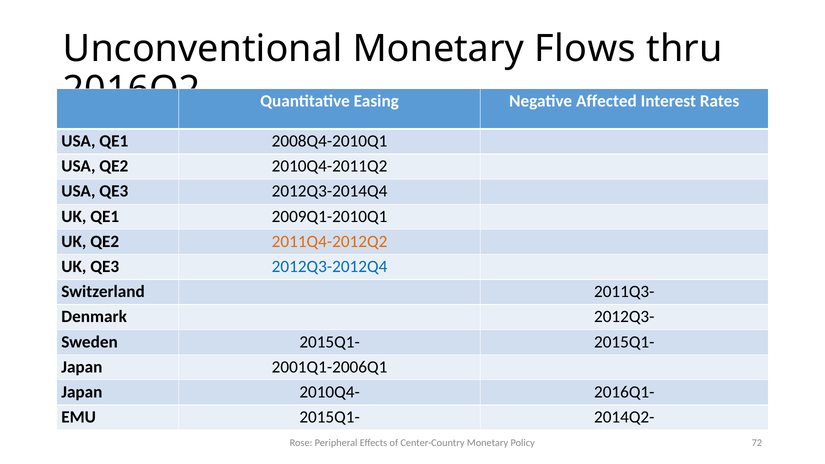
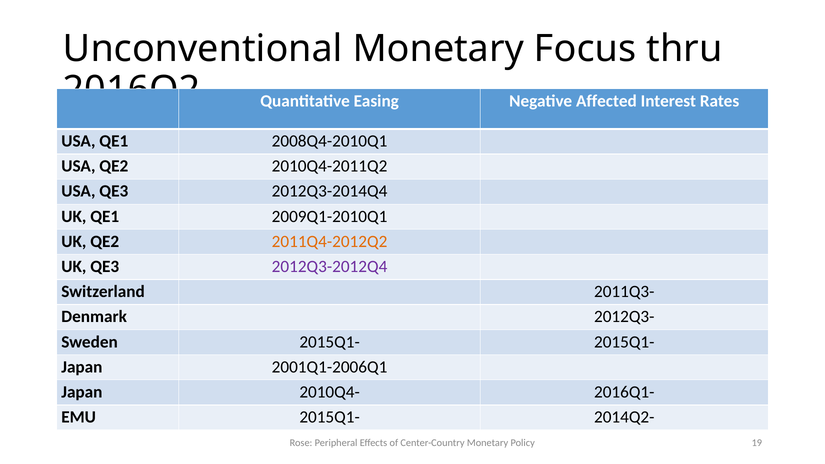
Flows: Flows -> Focus (585, 49)
2012Q3-2012Q4 colour: blue -> purple (330, 267)
72: 72 -> 19 (757, 443)
